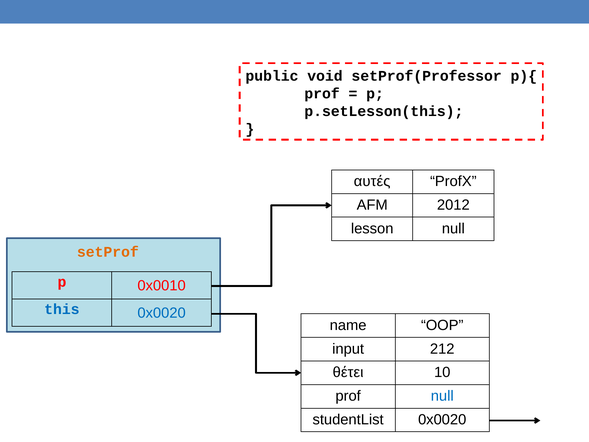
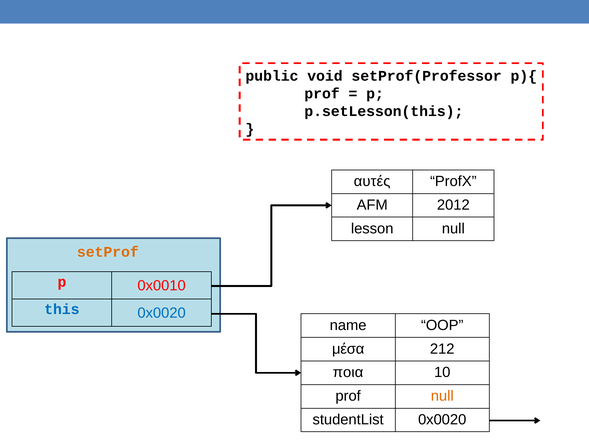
input: input -> μέσα (348, 349)
θέτει: θέτει -> ποια (348, 372)
null colour: blue -> orange (442, 396)
